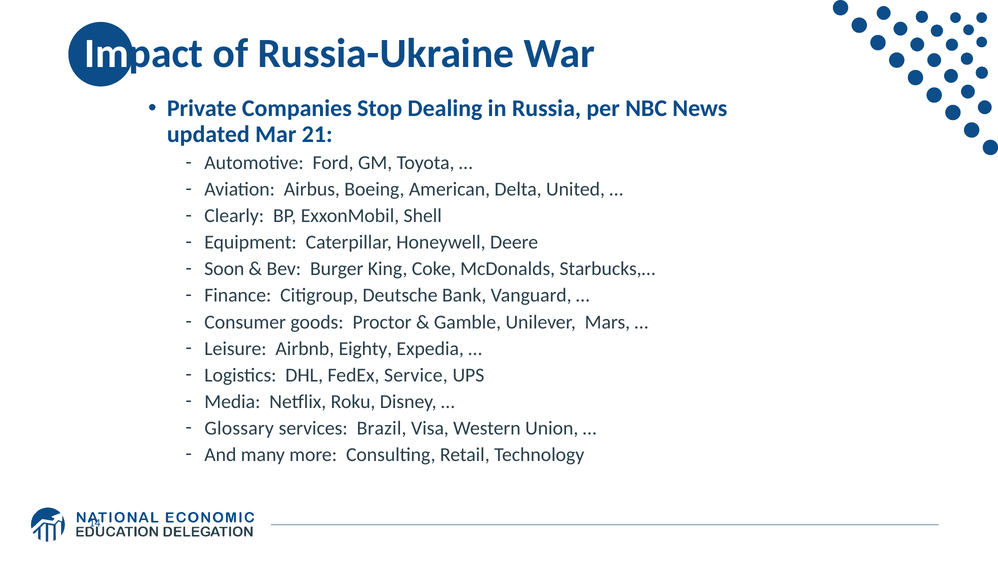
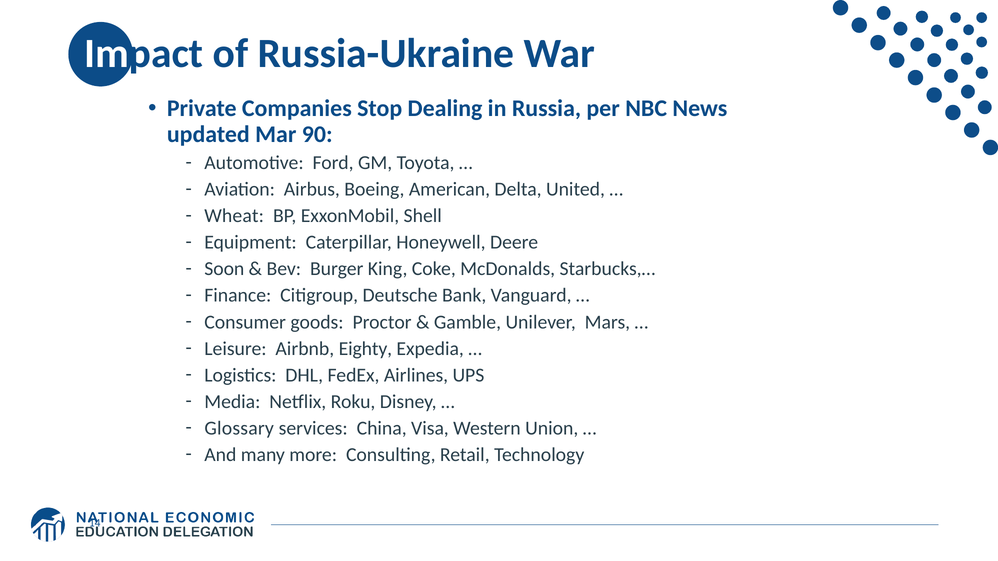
21: 21 -> 90 (317, 134)
Clearly: Clearly -> Wheat (234, 216)
Service: Service -> Airlines (416, 375)
Brazil: Brazil -> China (382, 428)
